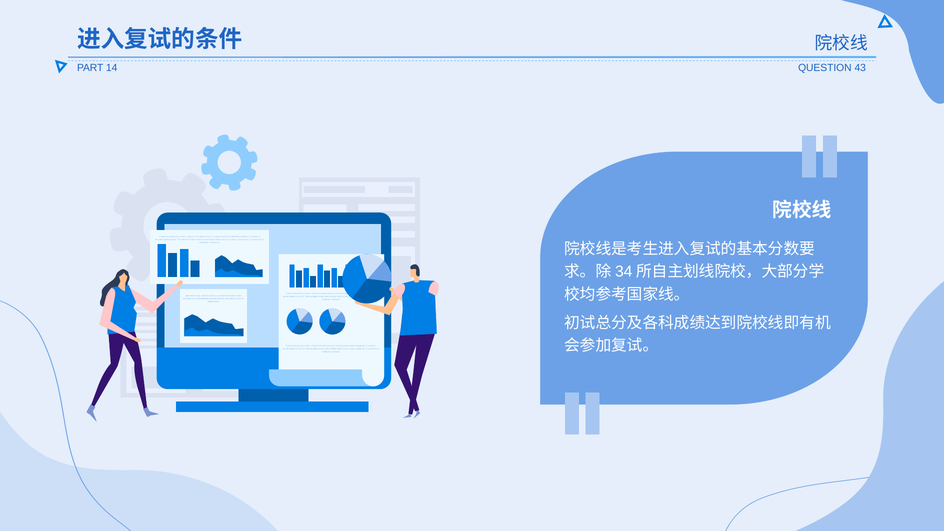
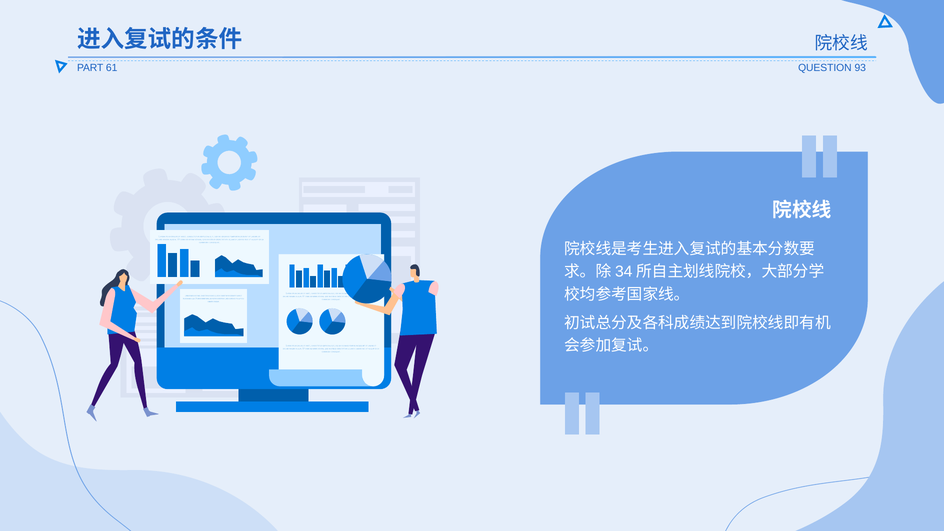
14: 14 -> 61 (112, 68)
43: 43 -> 93 (860, 68)
